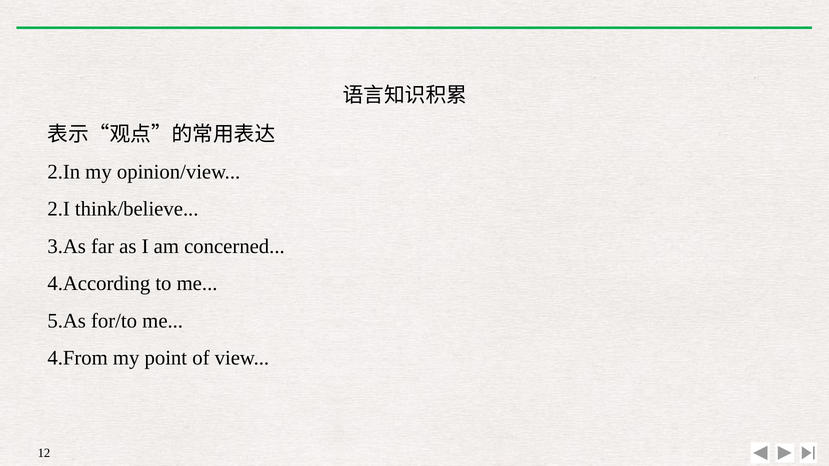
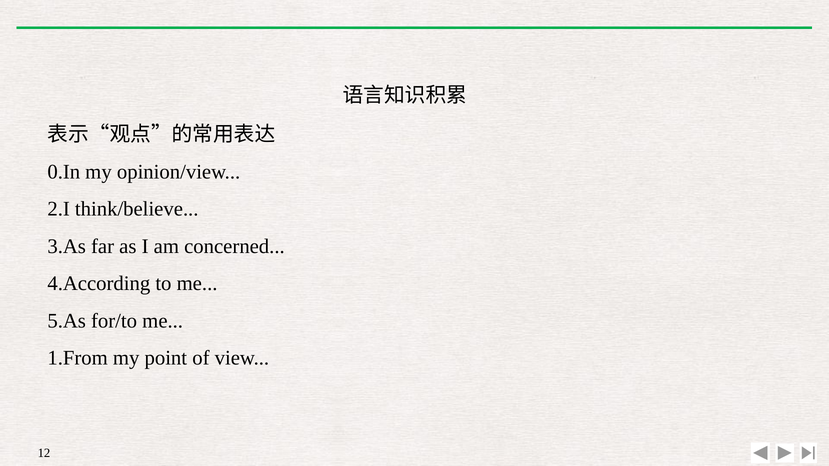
2.In: 2.In -> 0.In (64, 172)
4.From: 4.From -> 1.From (78, 358)
